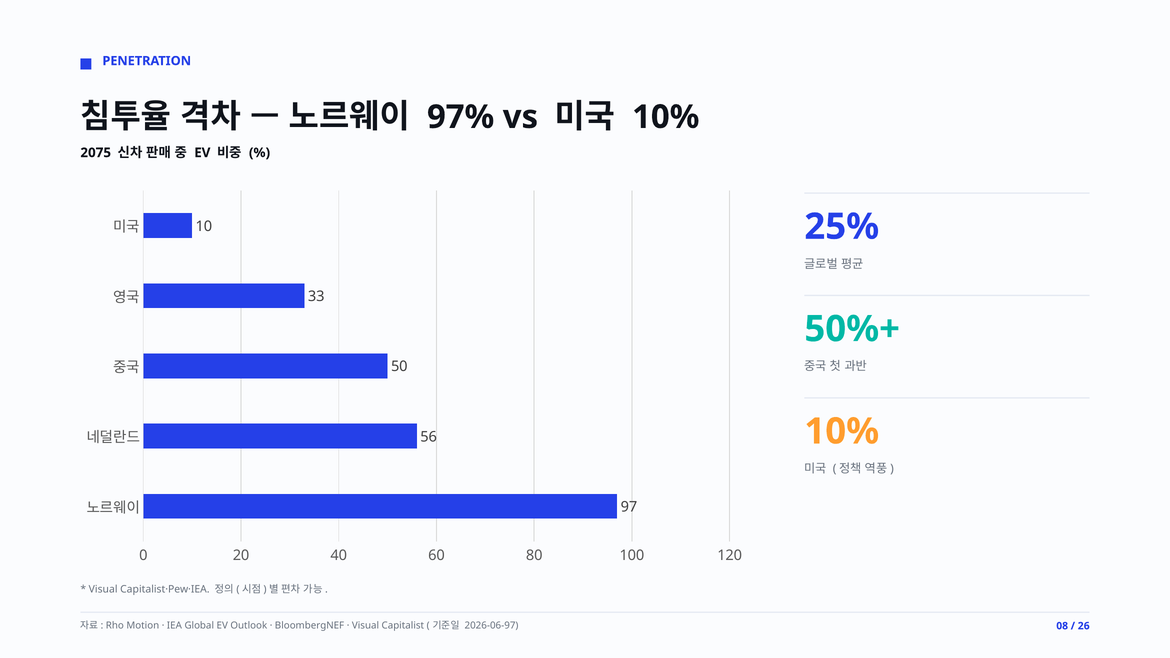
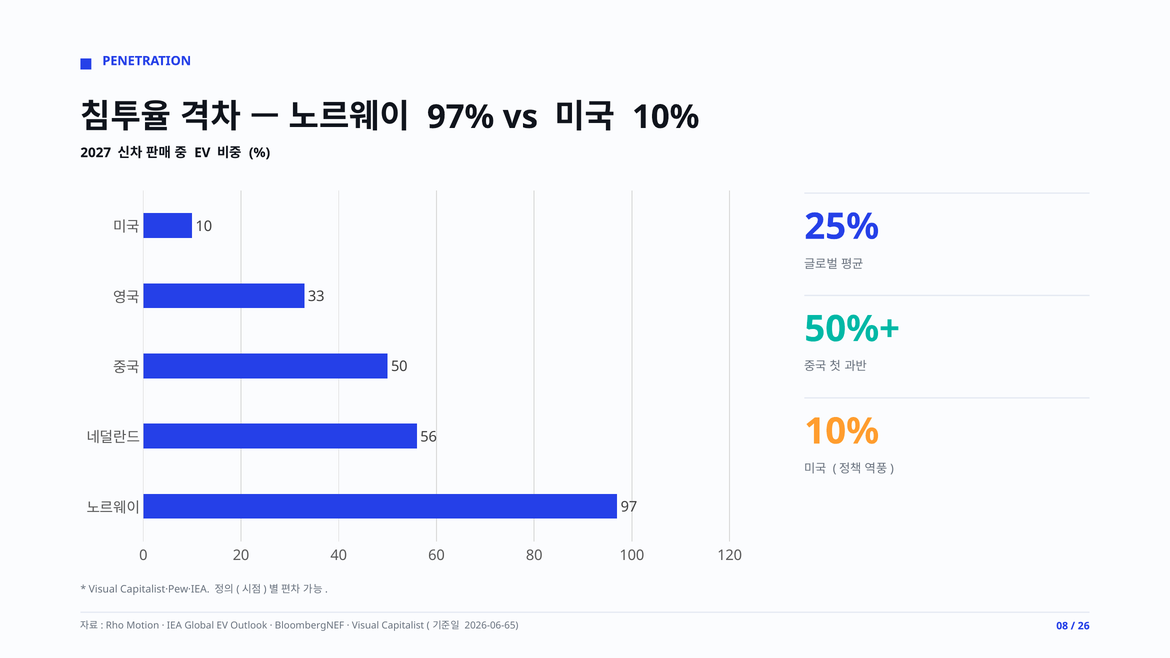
2075: 2075 -> 2027 (96, 153)
2026-06-97: 2026-06-97 -> 2026-06-65 (491, 626)
